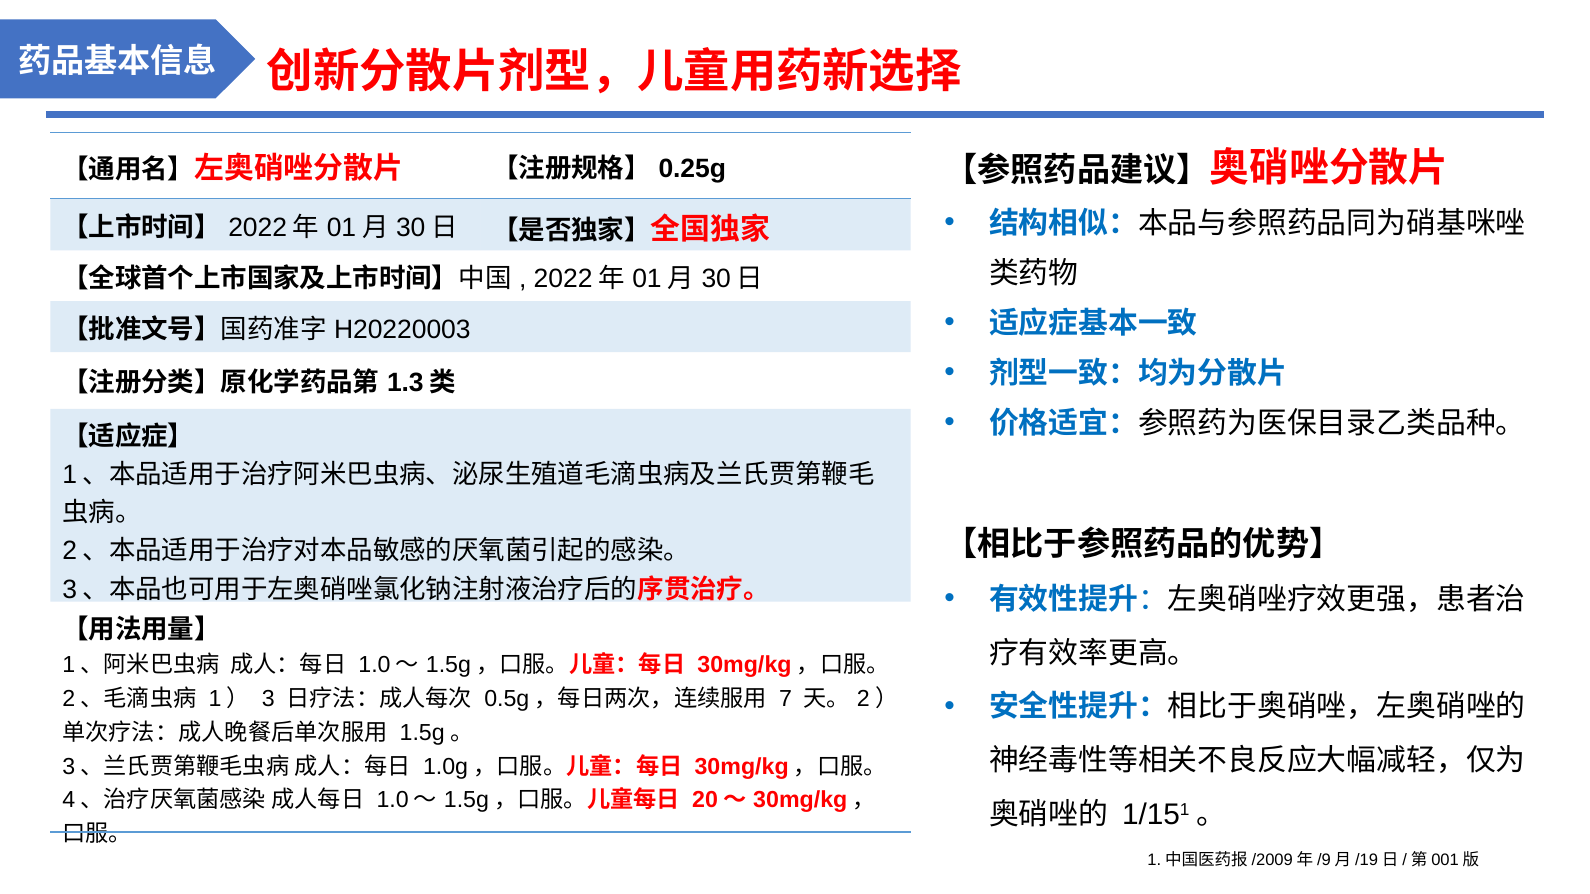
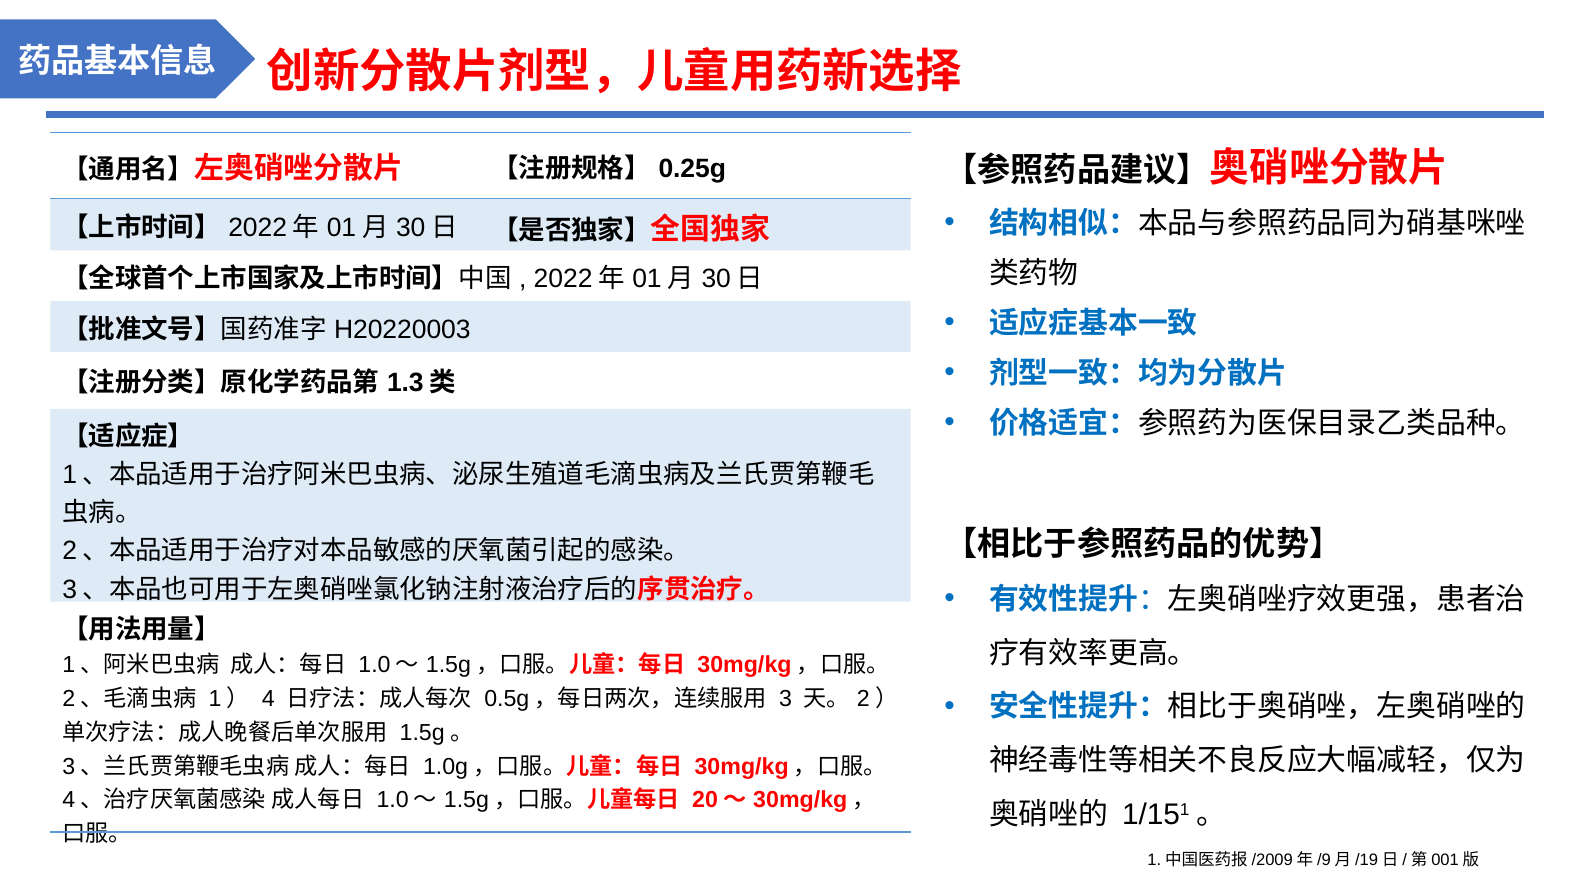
3: 3 -> 4 (268, 699)
7: 7 -> 3 (786, 699)
